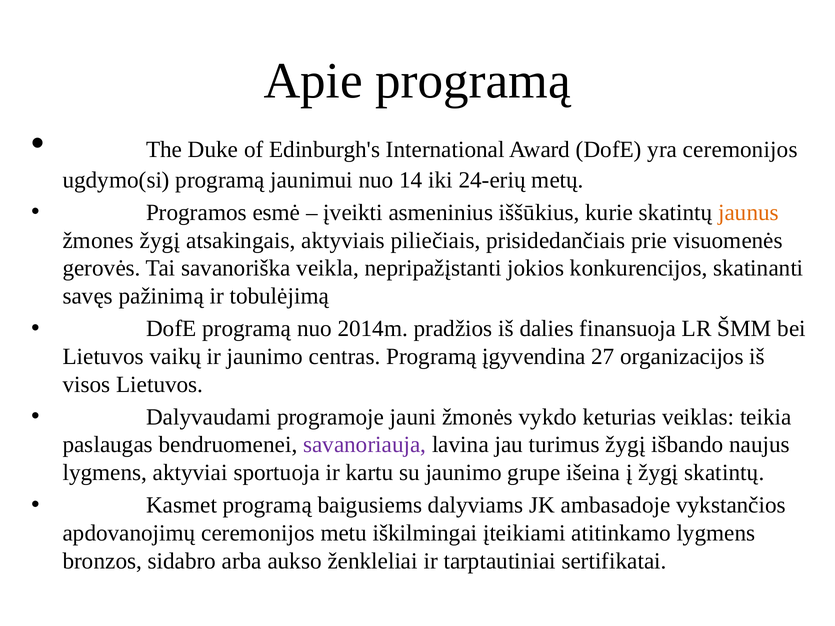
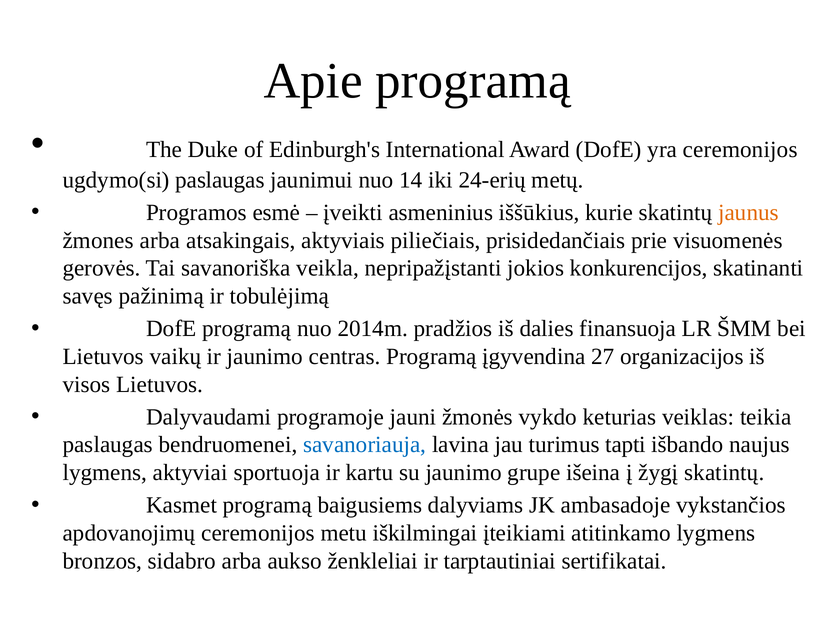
ugdymo(si programą: programą -> paslaugas (220, 180)
žmones žygį: žygį -> arba (160, 241)
savanoriauja colour: purple -> blue (365, 445)
turimus žygį: žygį -> tapti (626, 445)
